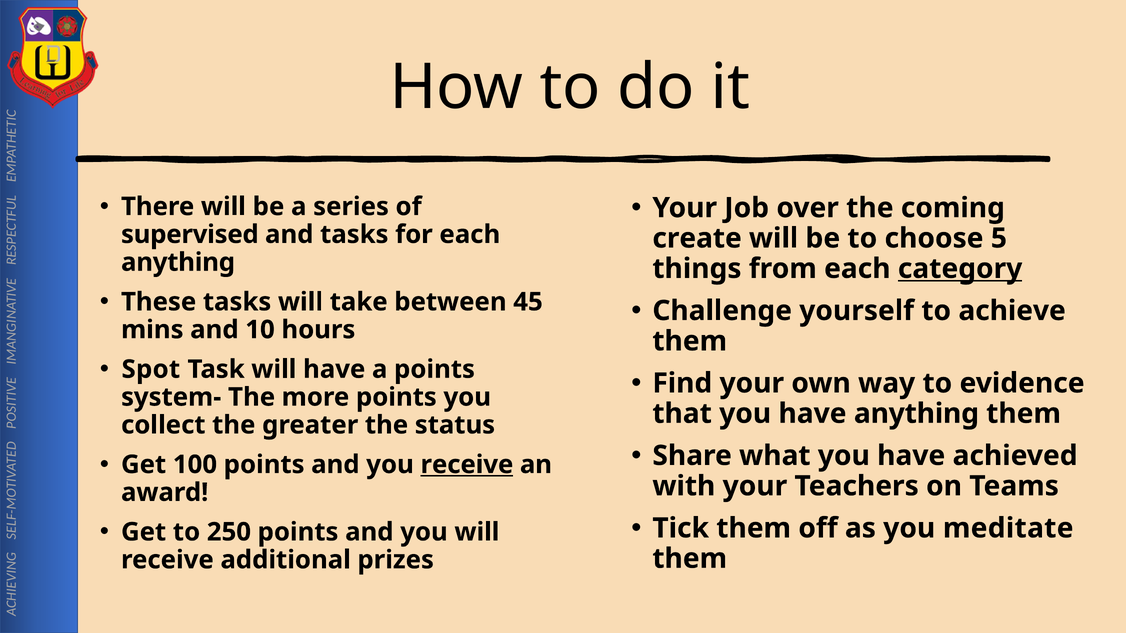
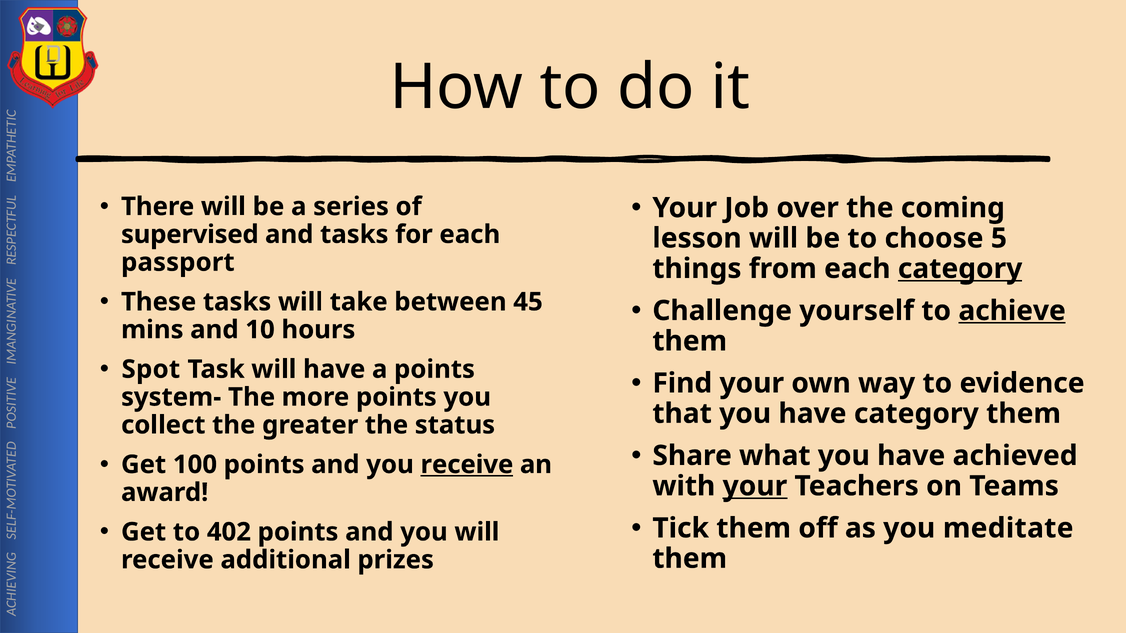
create: create -> lesson (697, 238)
anything: anything -> passport (178, 262)
achieve underline: none -> present (1012, 311)
have anything: anything -> category (916, 414)
your underline: none -> present (755, 486)
250: 250 -> 402 (229, 532)
